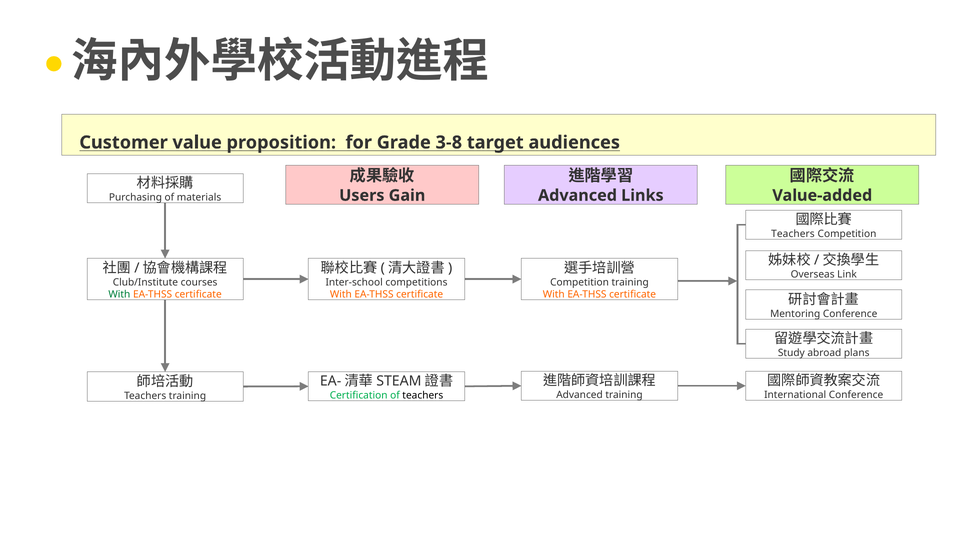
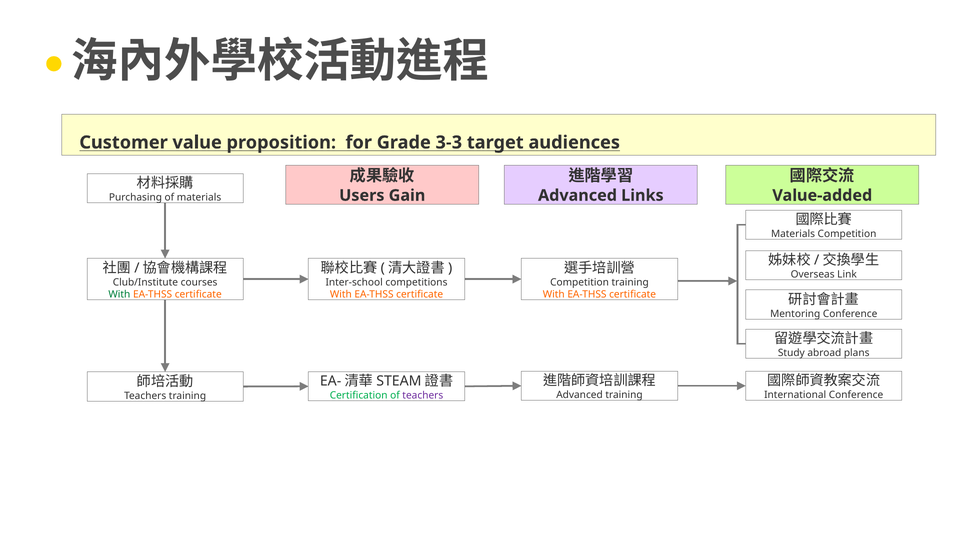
3-8: 3-8 -> 3-3 (449, 142)
Teachers: Teachers -> Materials (793, 234)
teachers colour: black -> purple (423, 396)
